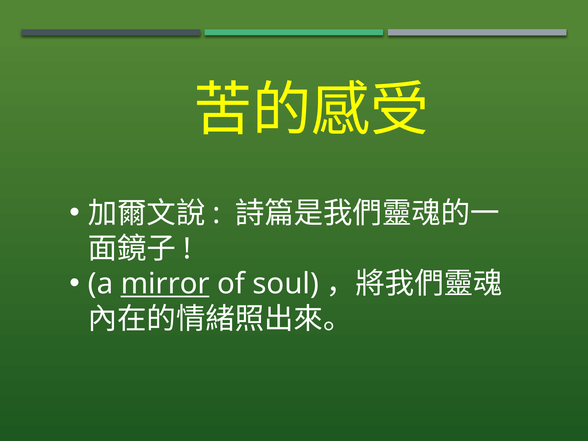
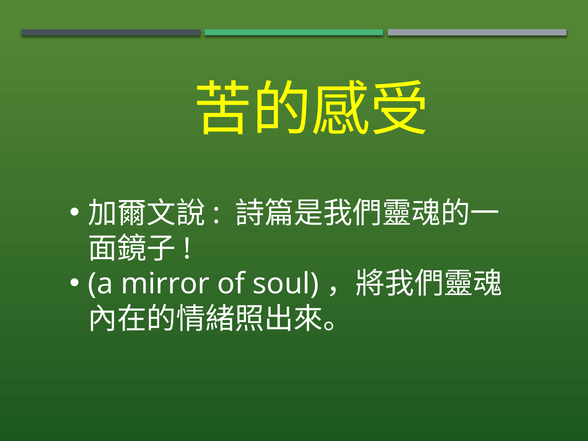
mirror underline: present -> none (165, 284)
